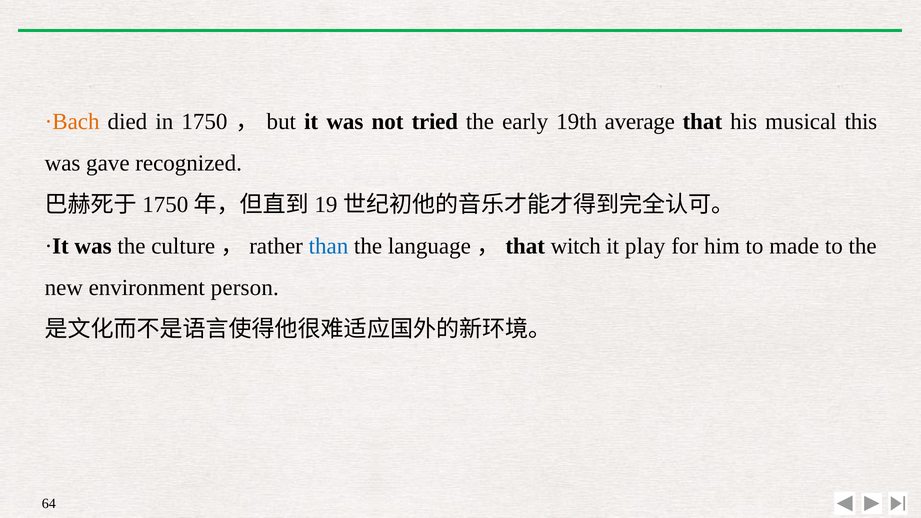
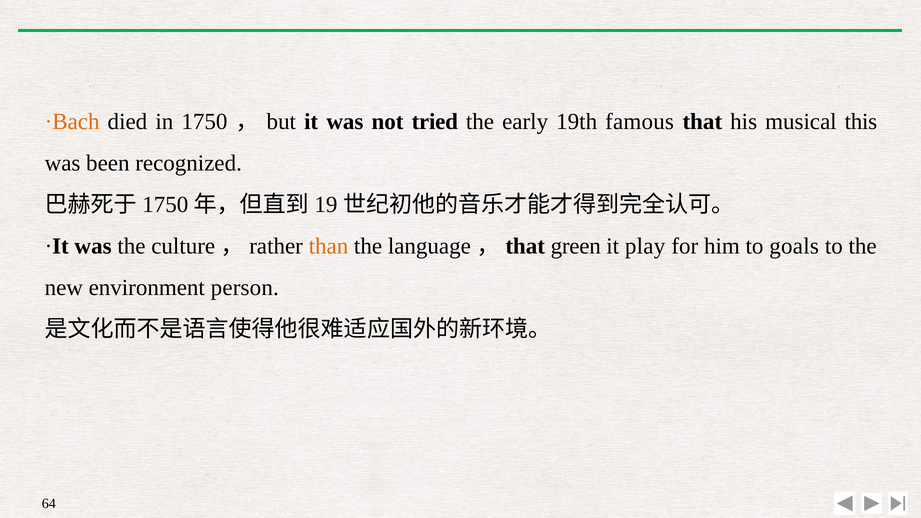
average: average -> famous (640, 122)
gave: gave -> been (108, 163)
than colour: blue -> orange (328, 246)
witch: witch -> green (576, 246)
made: made -> goals (794, 246)
